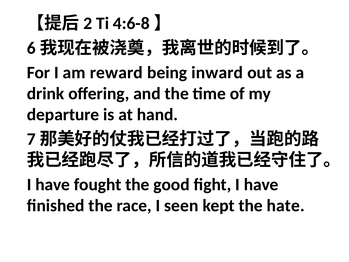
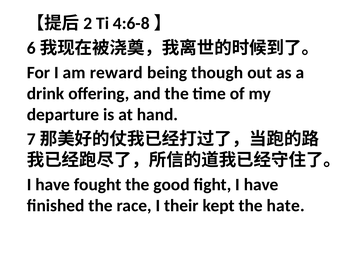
inward: inward -> though (217, 73)
seen: seen -> their (181, 205)
